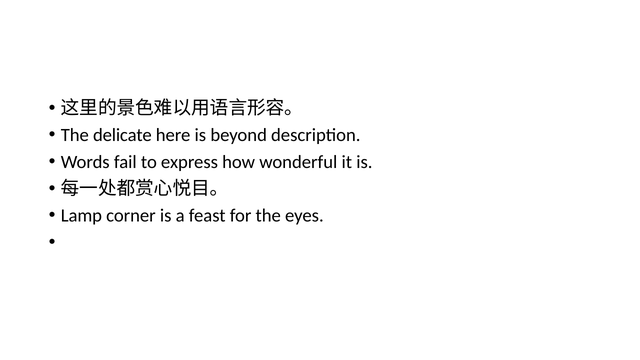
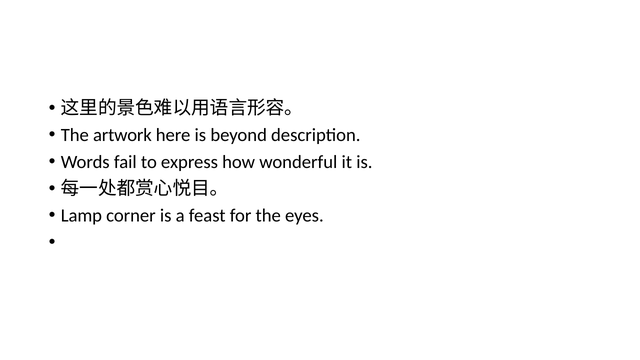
delicate: delicate -> artwork (122, 135)
